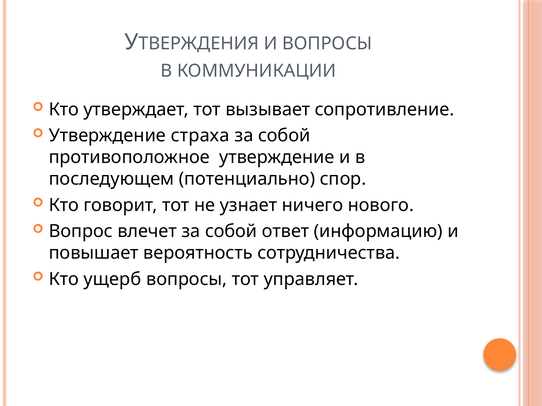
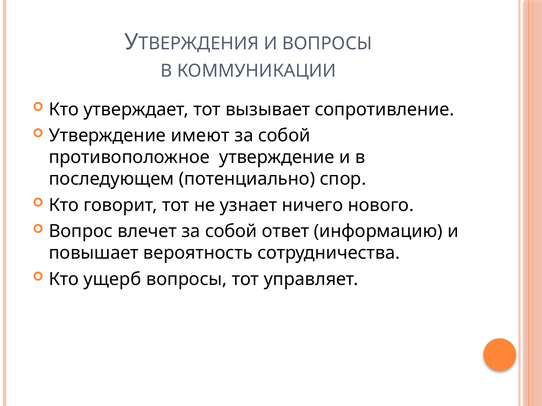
страха: страха -> имеют (200, 136)
